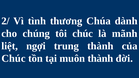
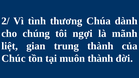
tôi chúc: chúc -> ngợi (83, 34)
ngợi: ngợi -> gian (36, 46)
